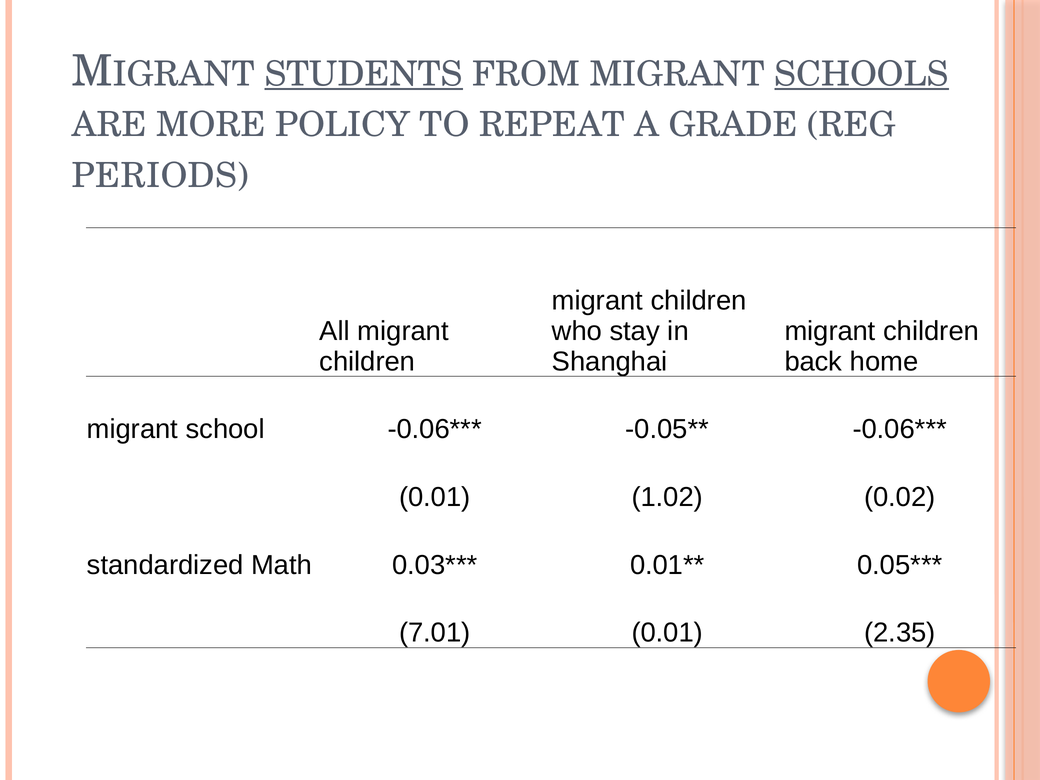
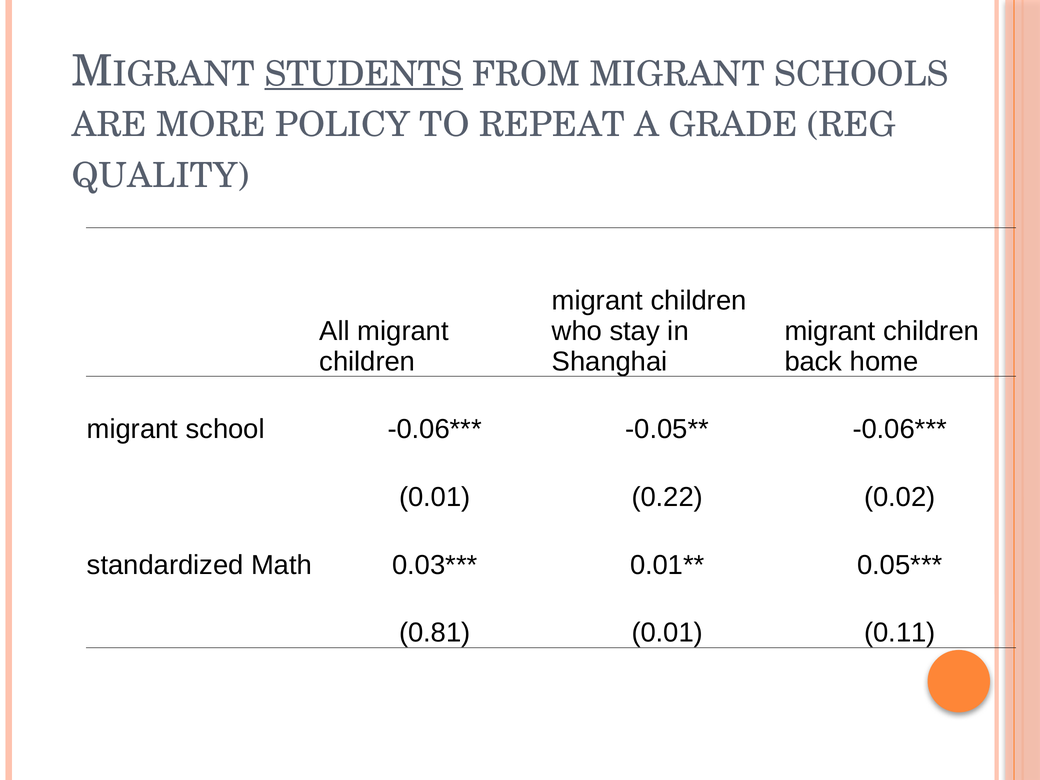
SCHOOLS underline: present -> none (862, 74)
PERIODS: PERIODS -> QUALITY (160, 176)
1.02: 1.02 -> 0.22 (667, 497)
7.01: 7.01 -> 0.81 (435, 633)
2.35: 2.35 -> 0.11 (900, 633)
